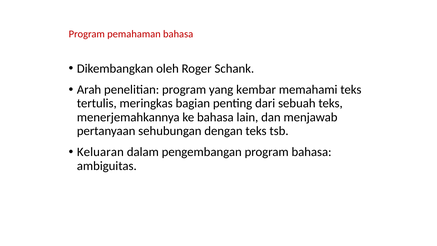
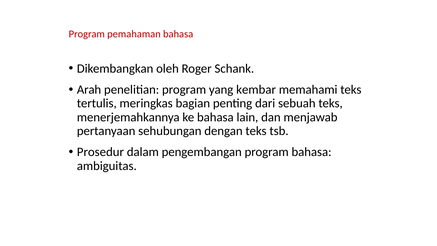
Keluaran: Keluaran -> Prosedur (100, 152)
